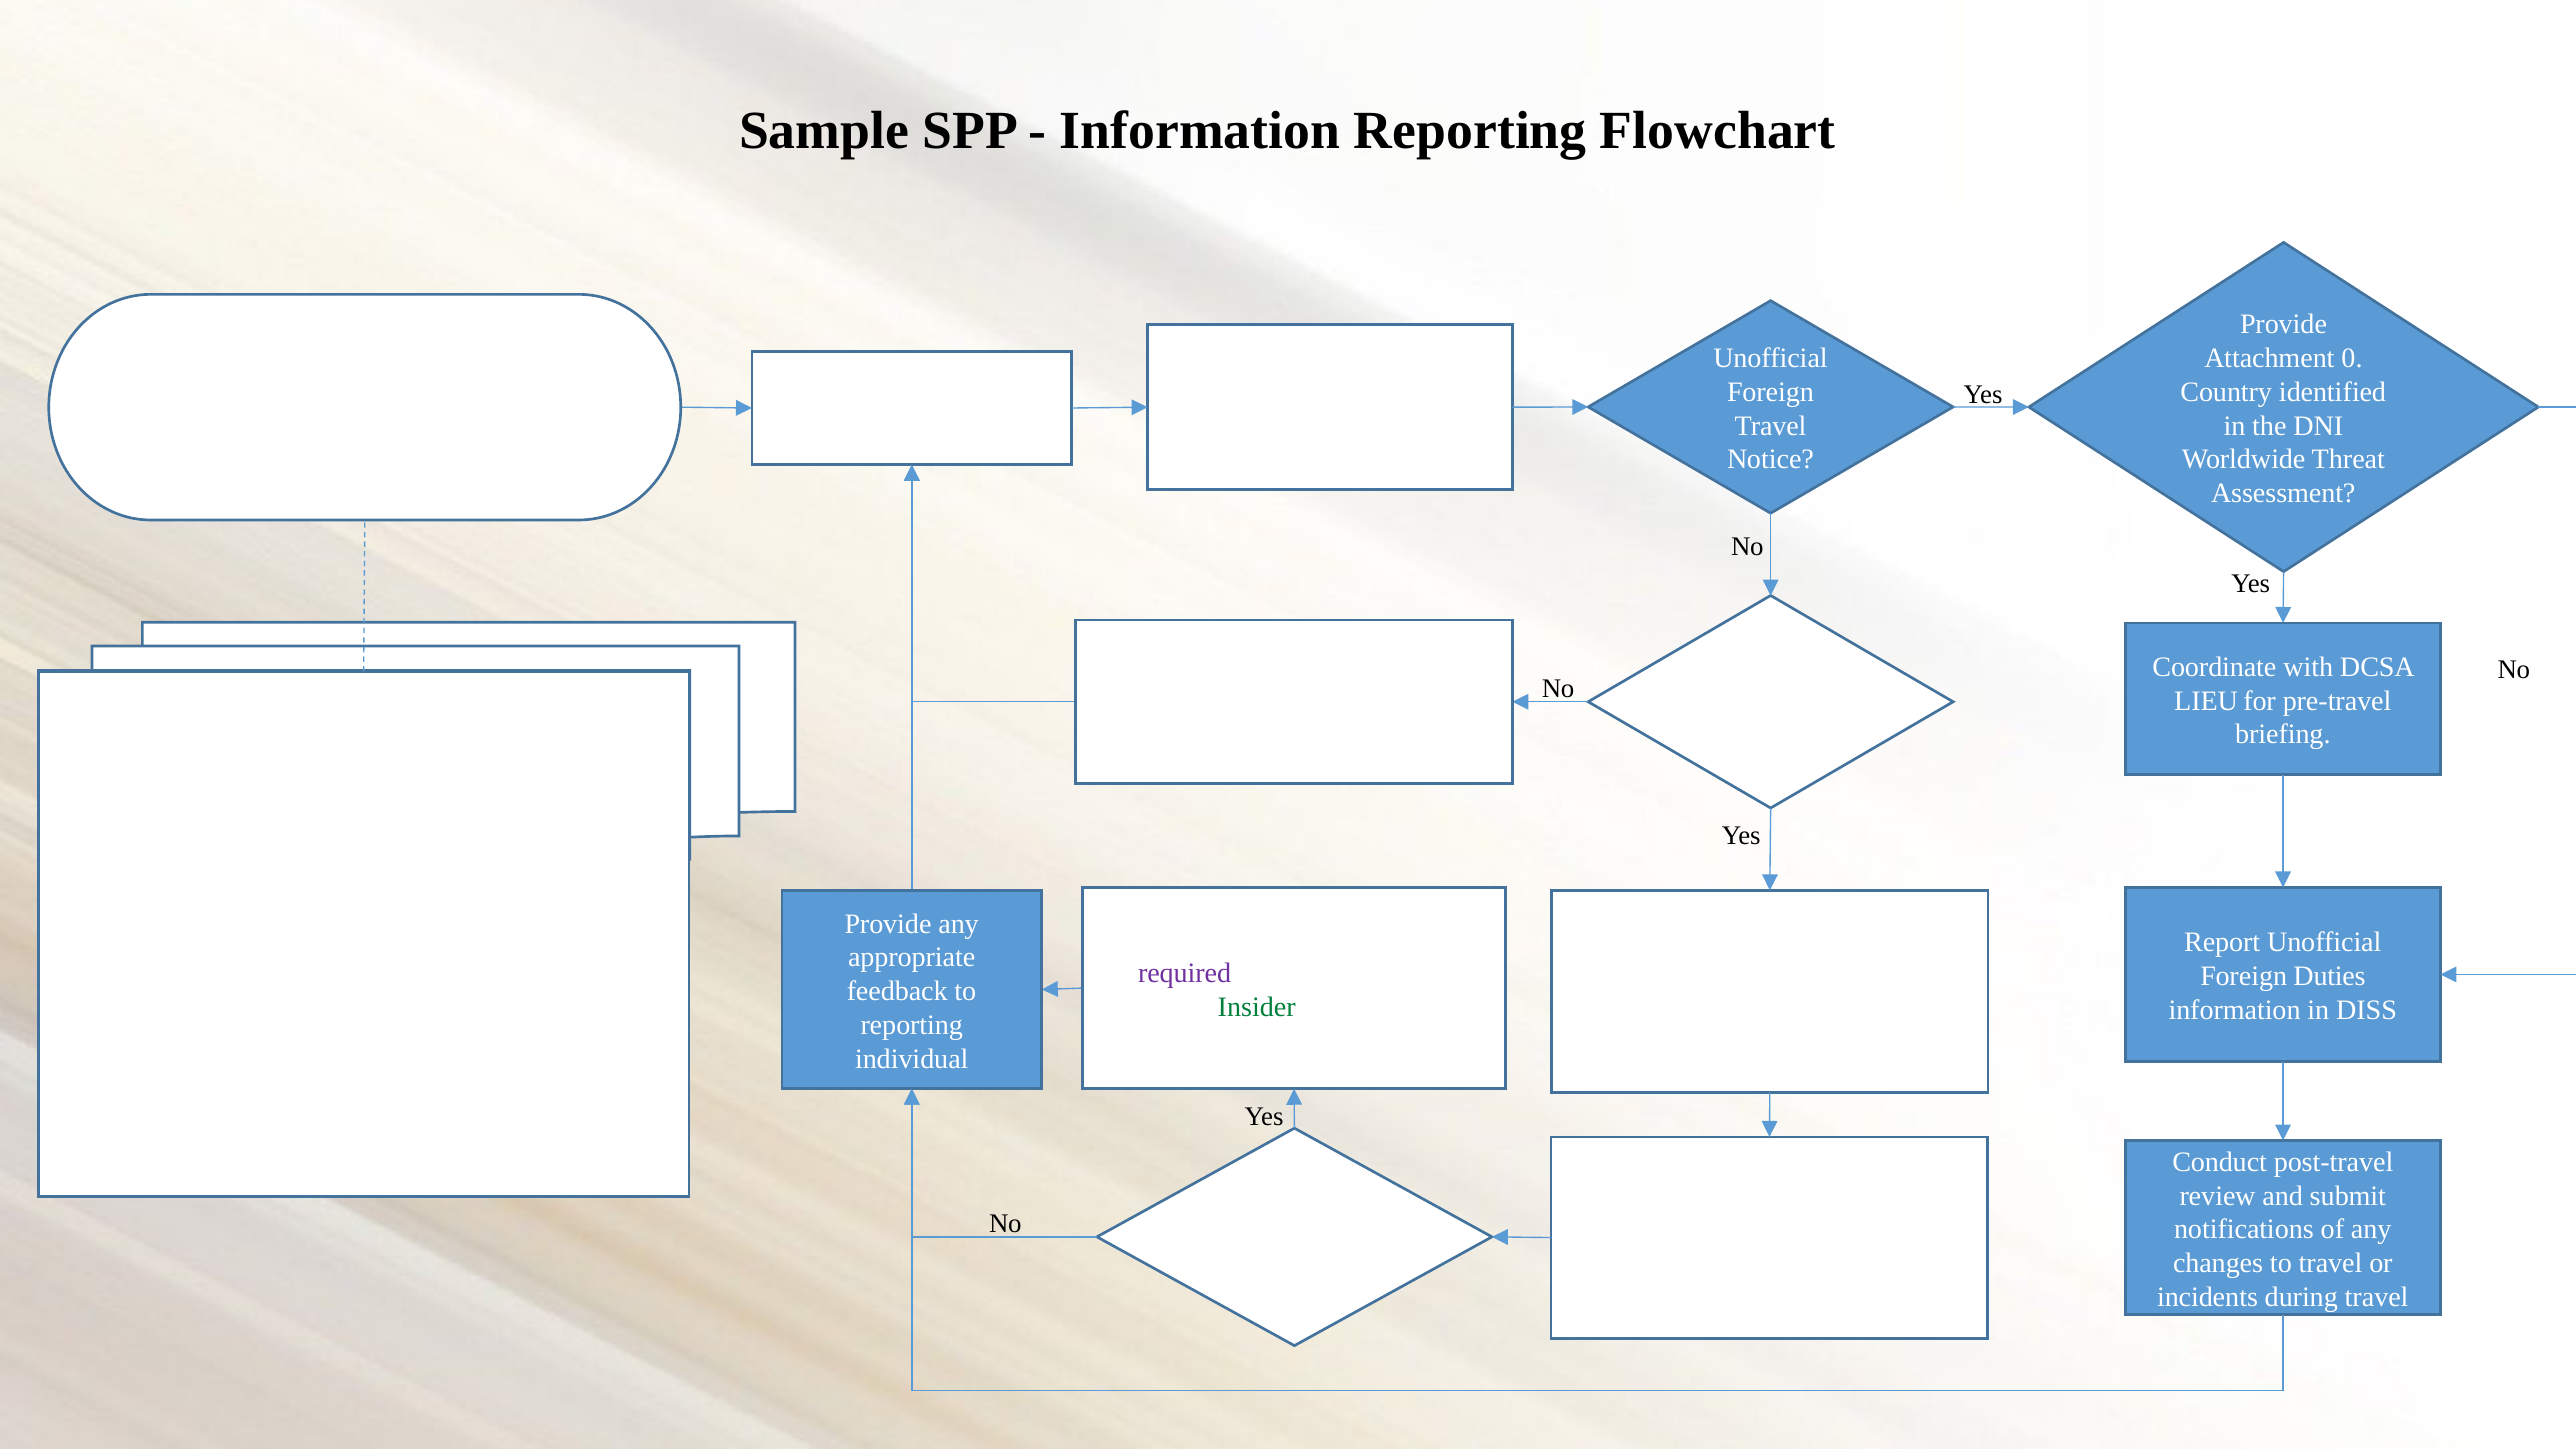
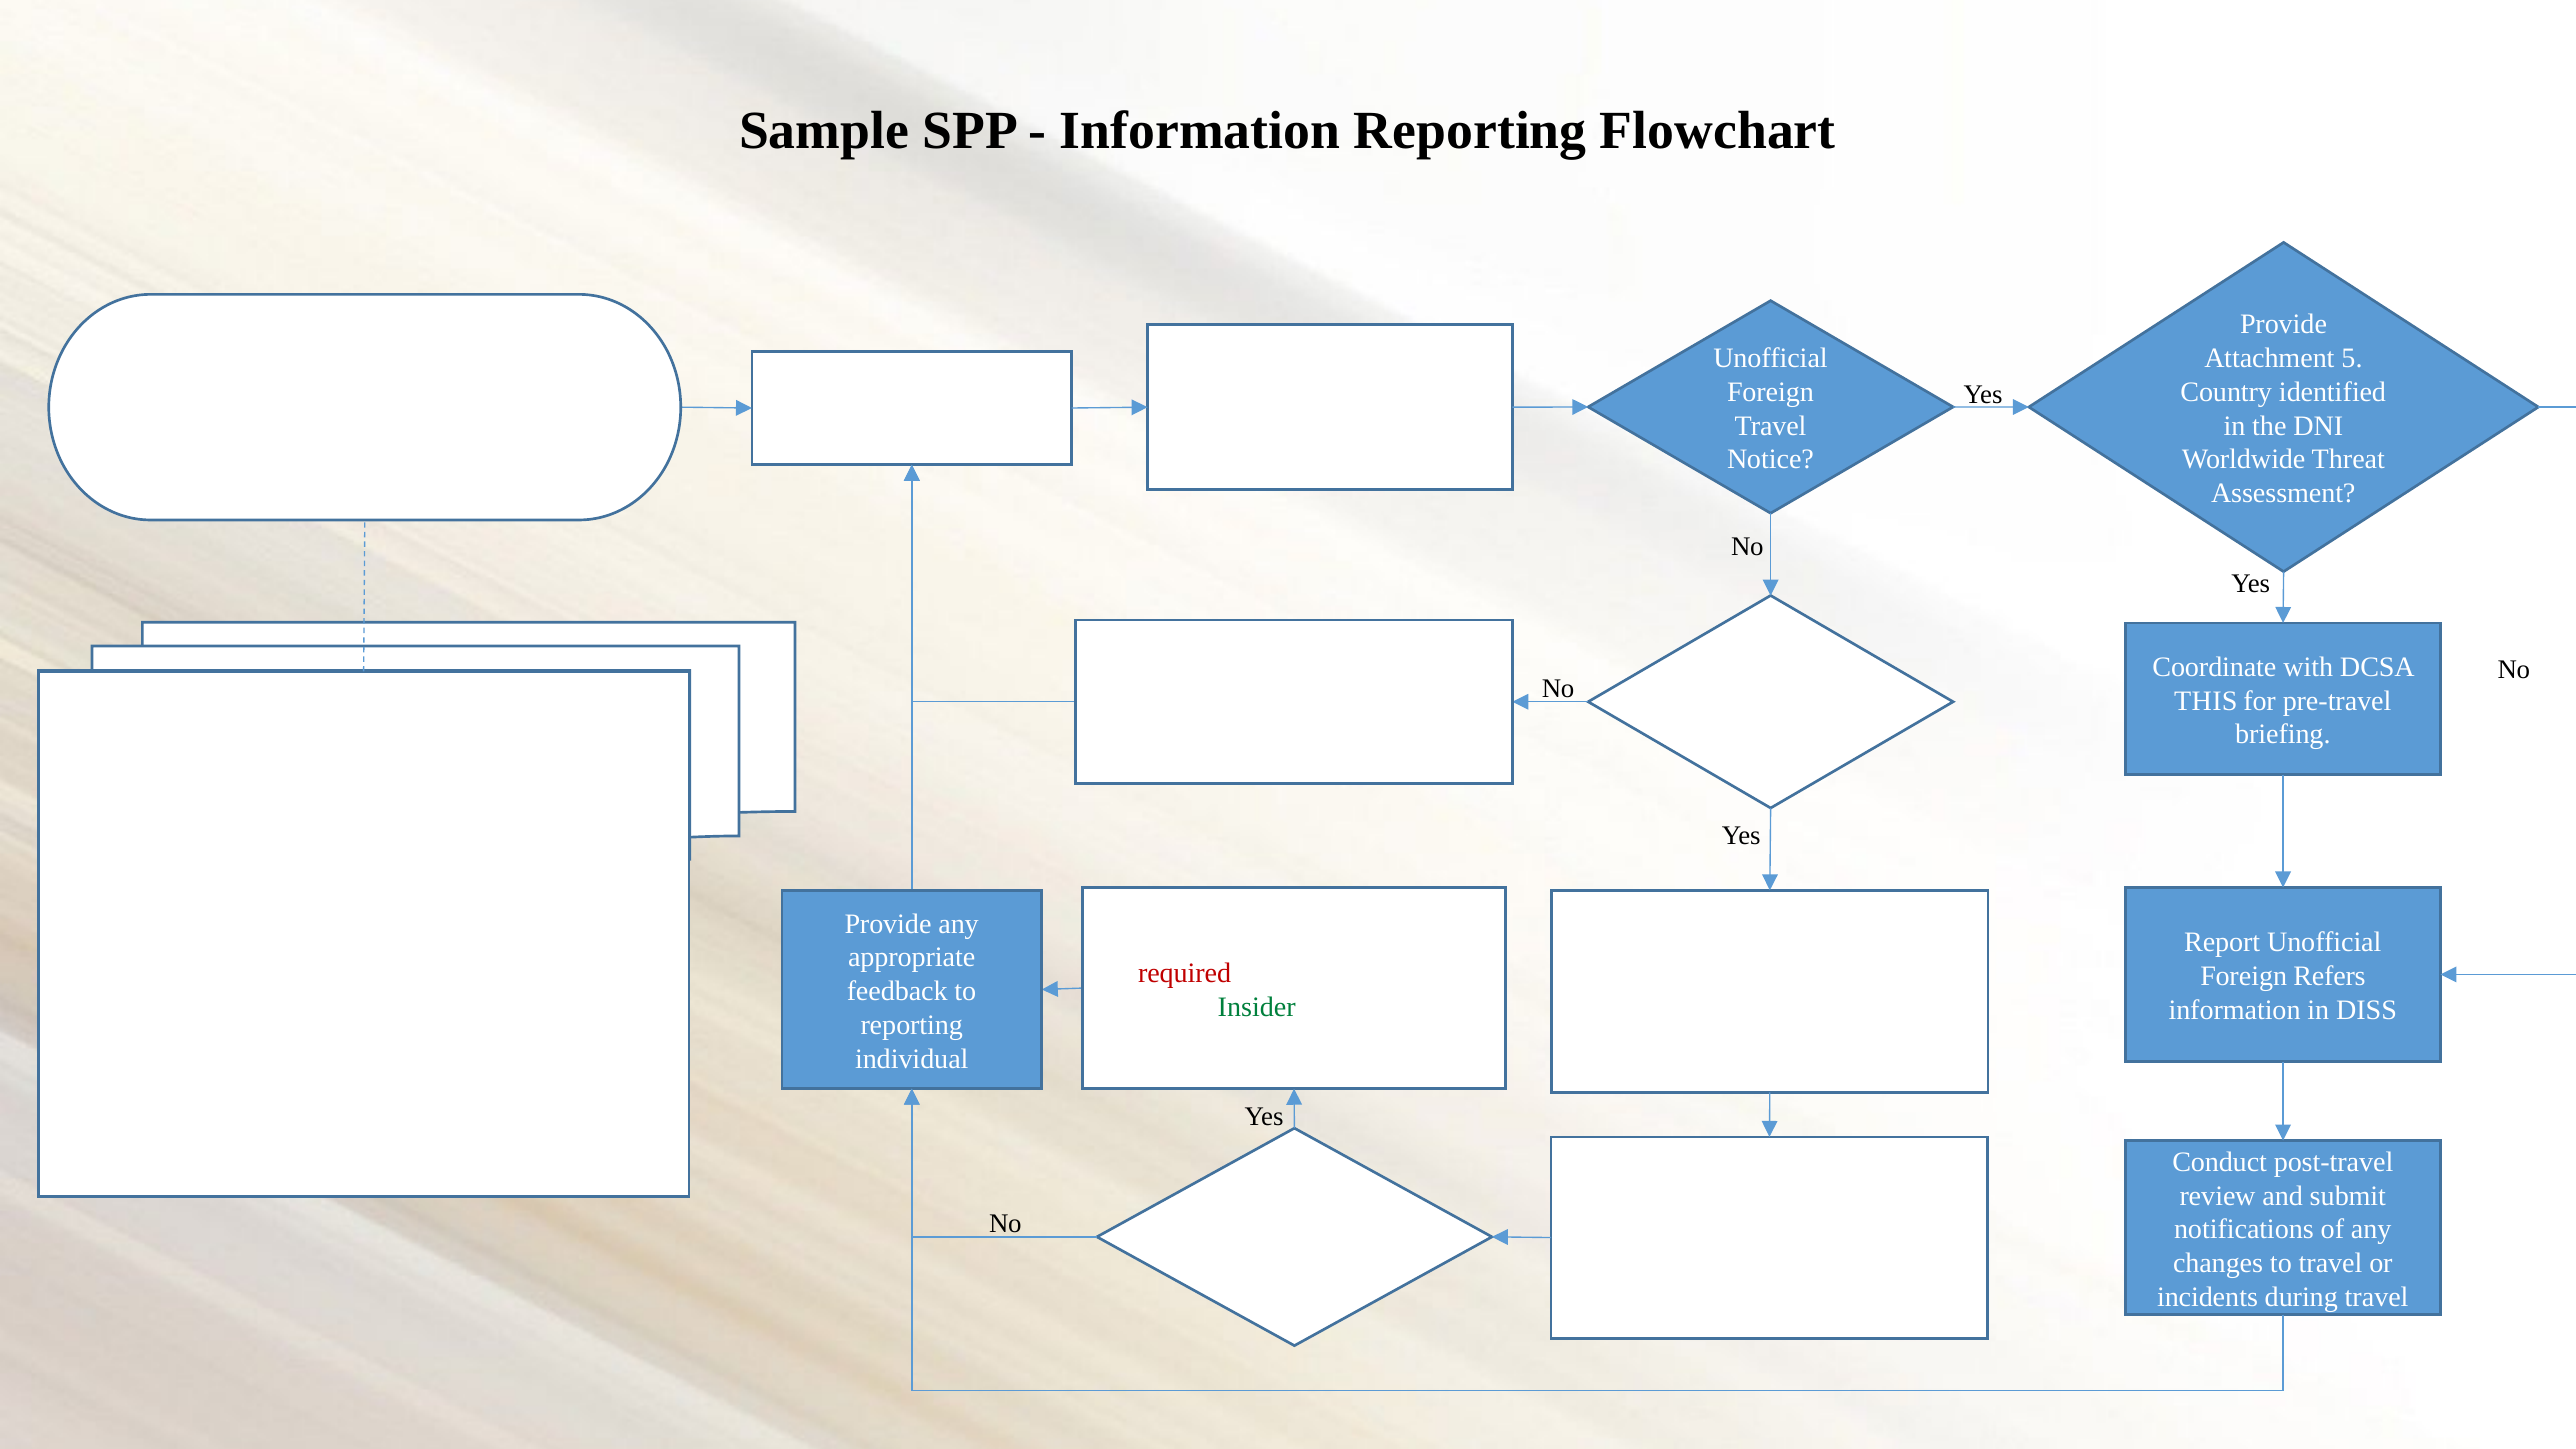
0: 0 -> 5 (2352, 358)
LIEU: LIEU -> THIS (2206, 701)
required colour: purple -> red (1185, 973)
Duties: Duties -> Refers (2330, 976)
